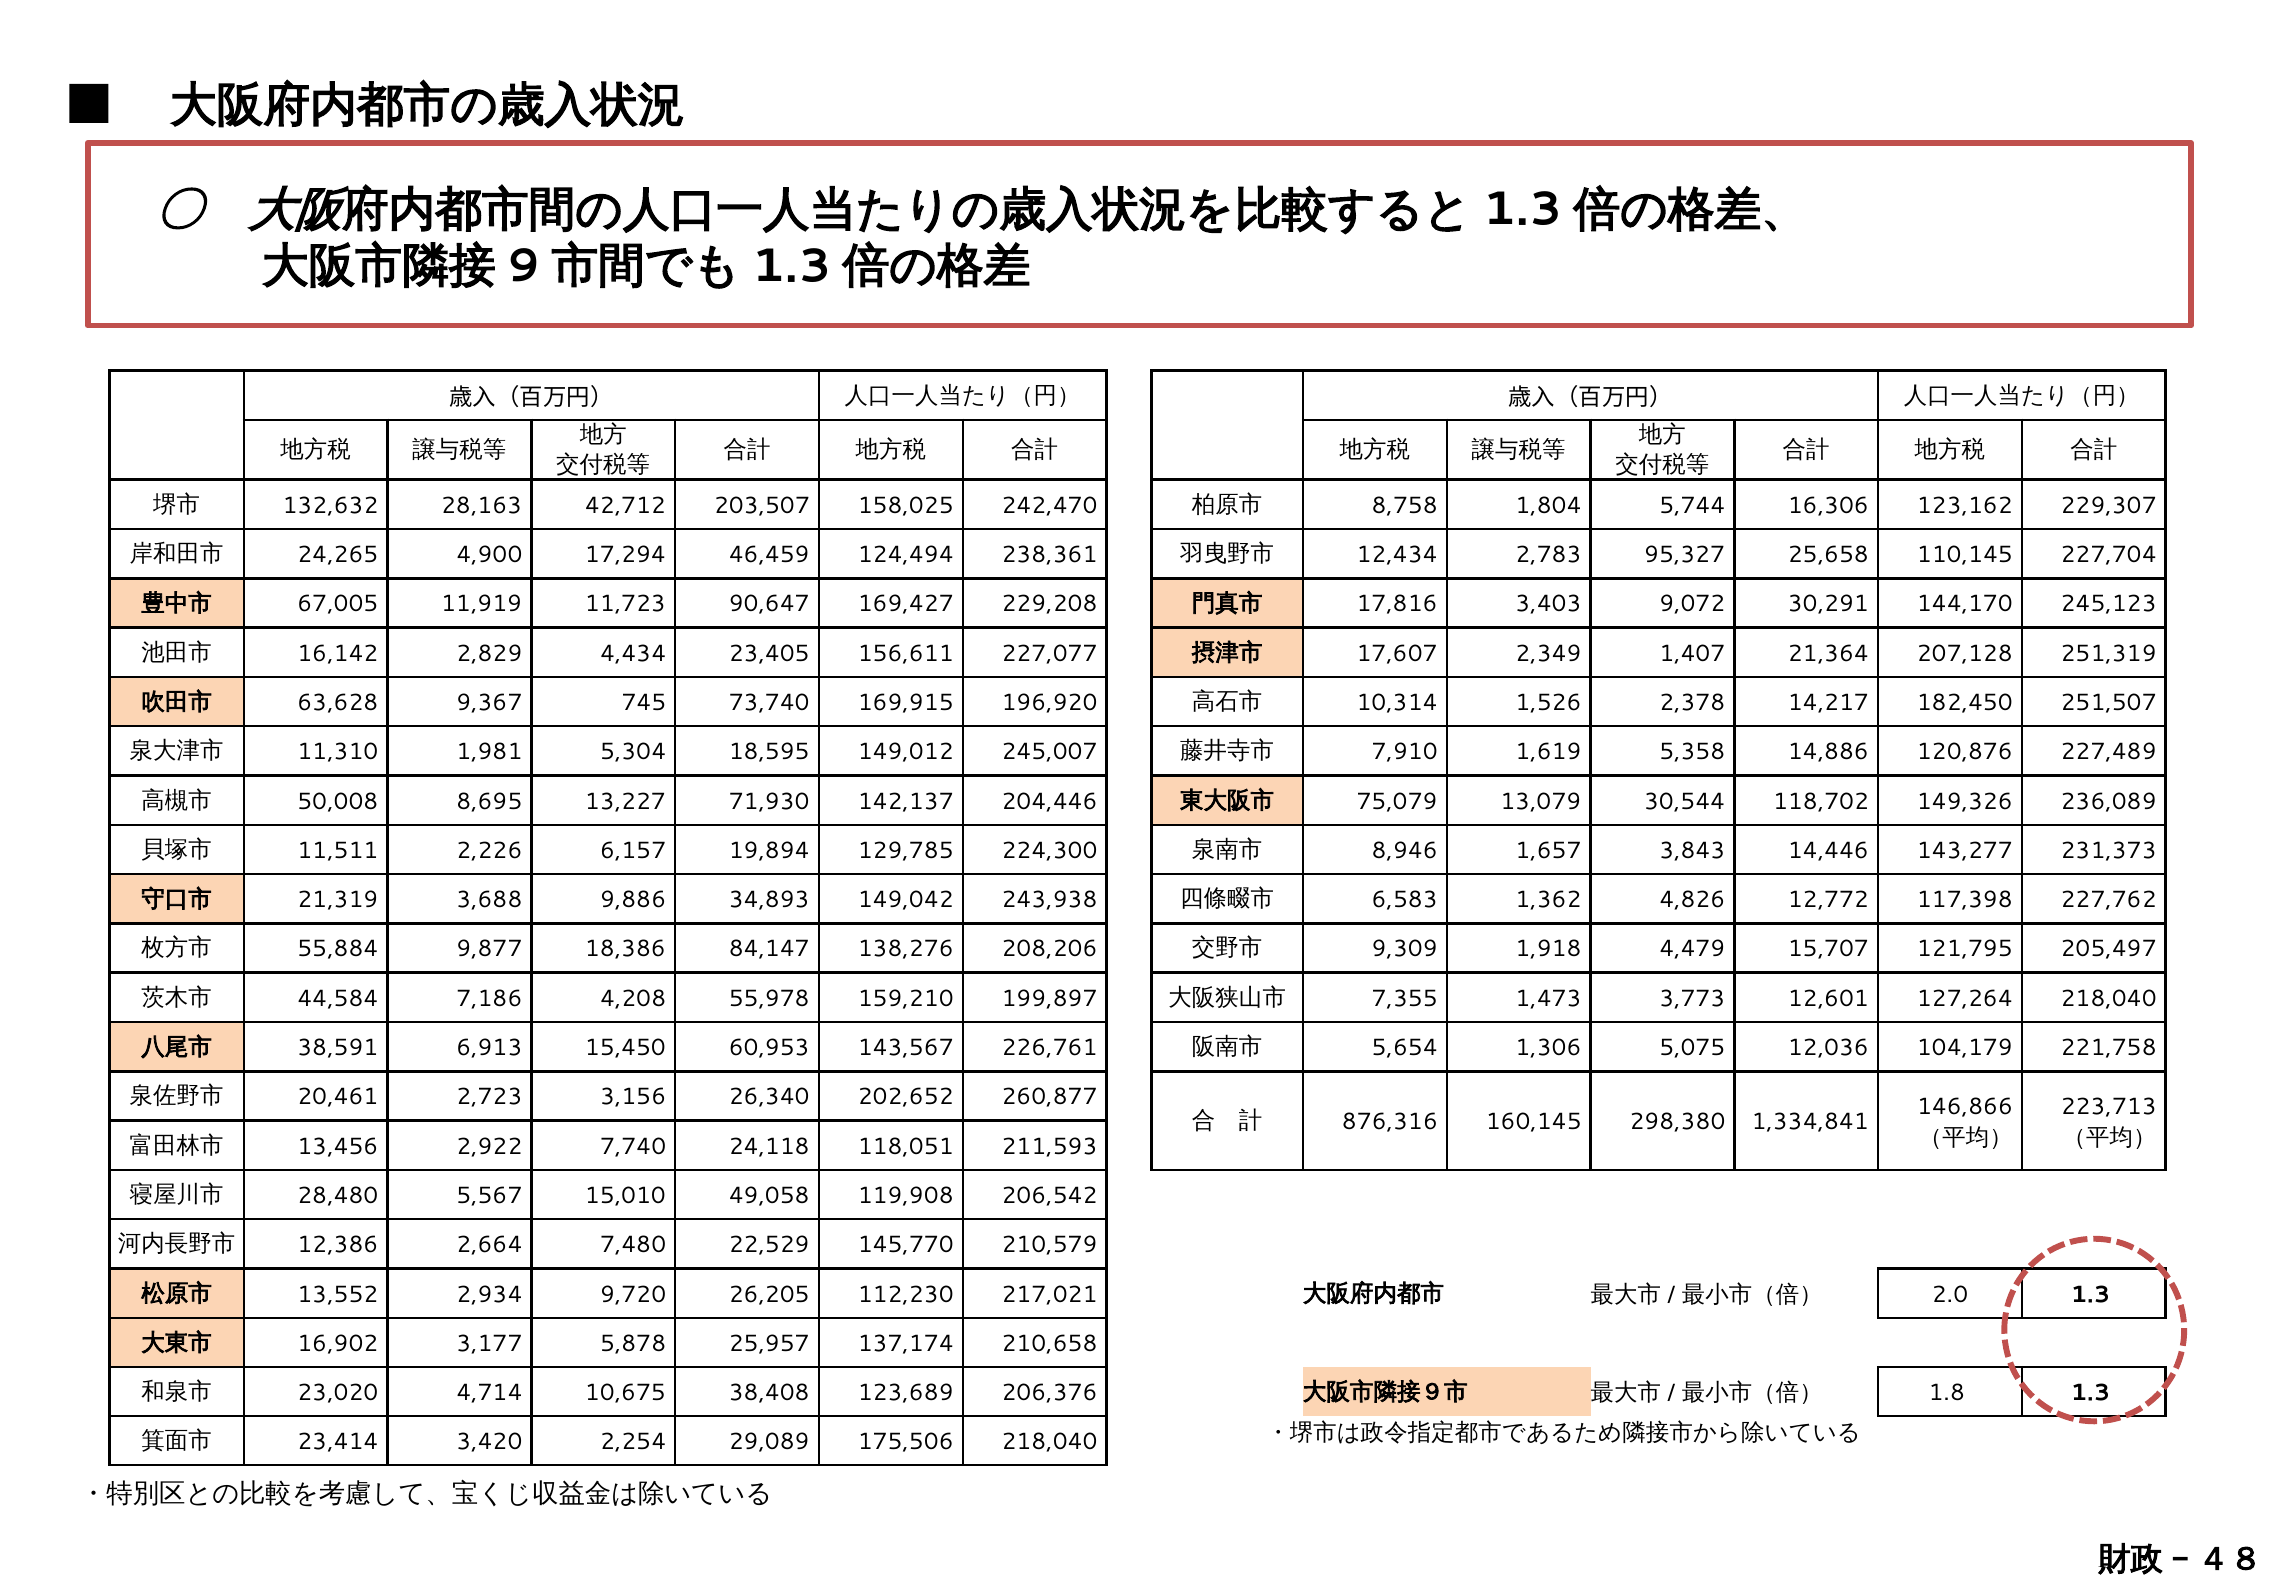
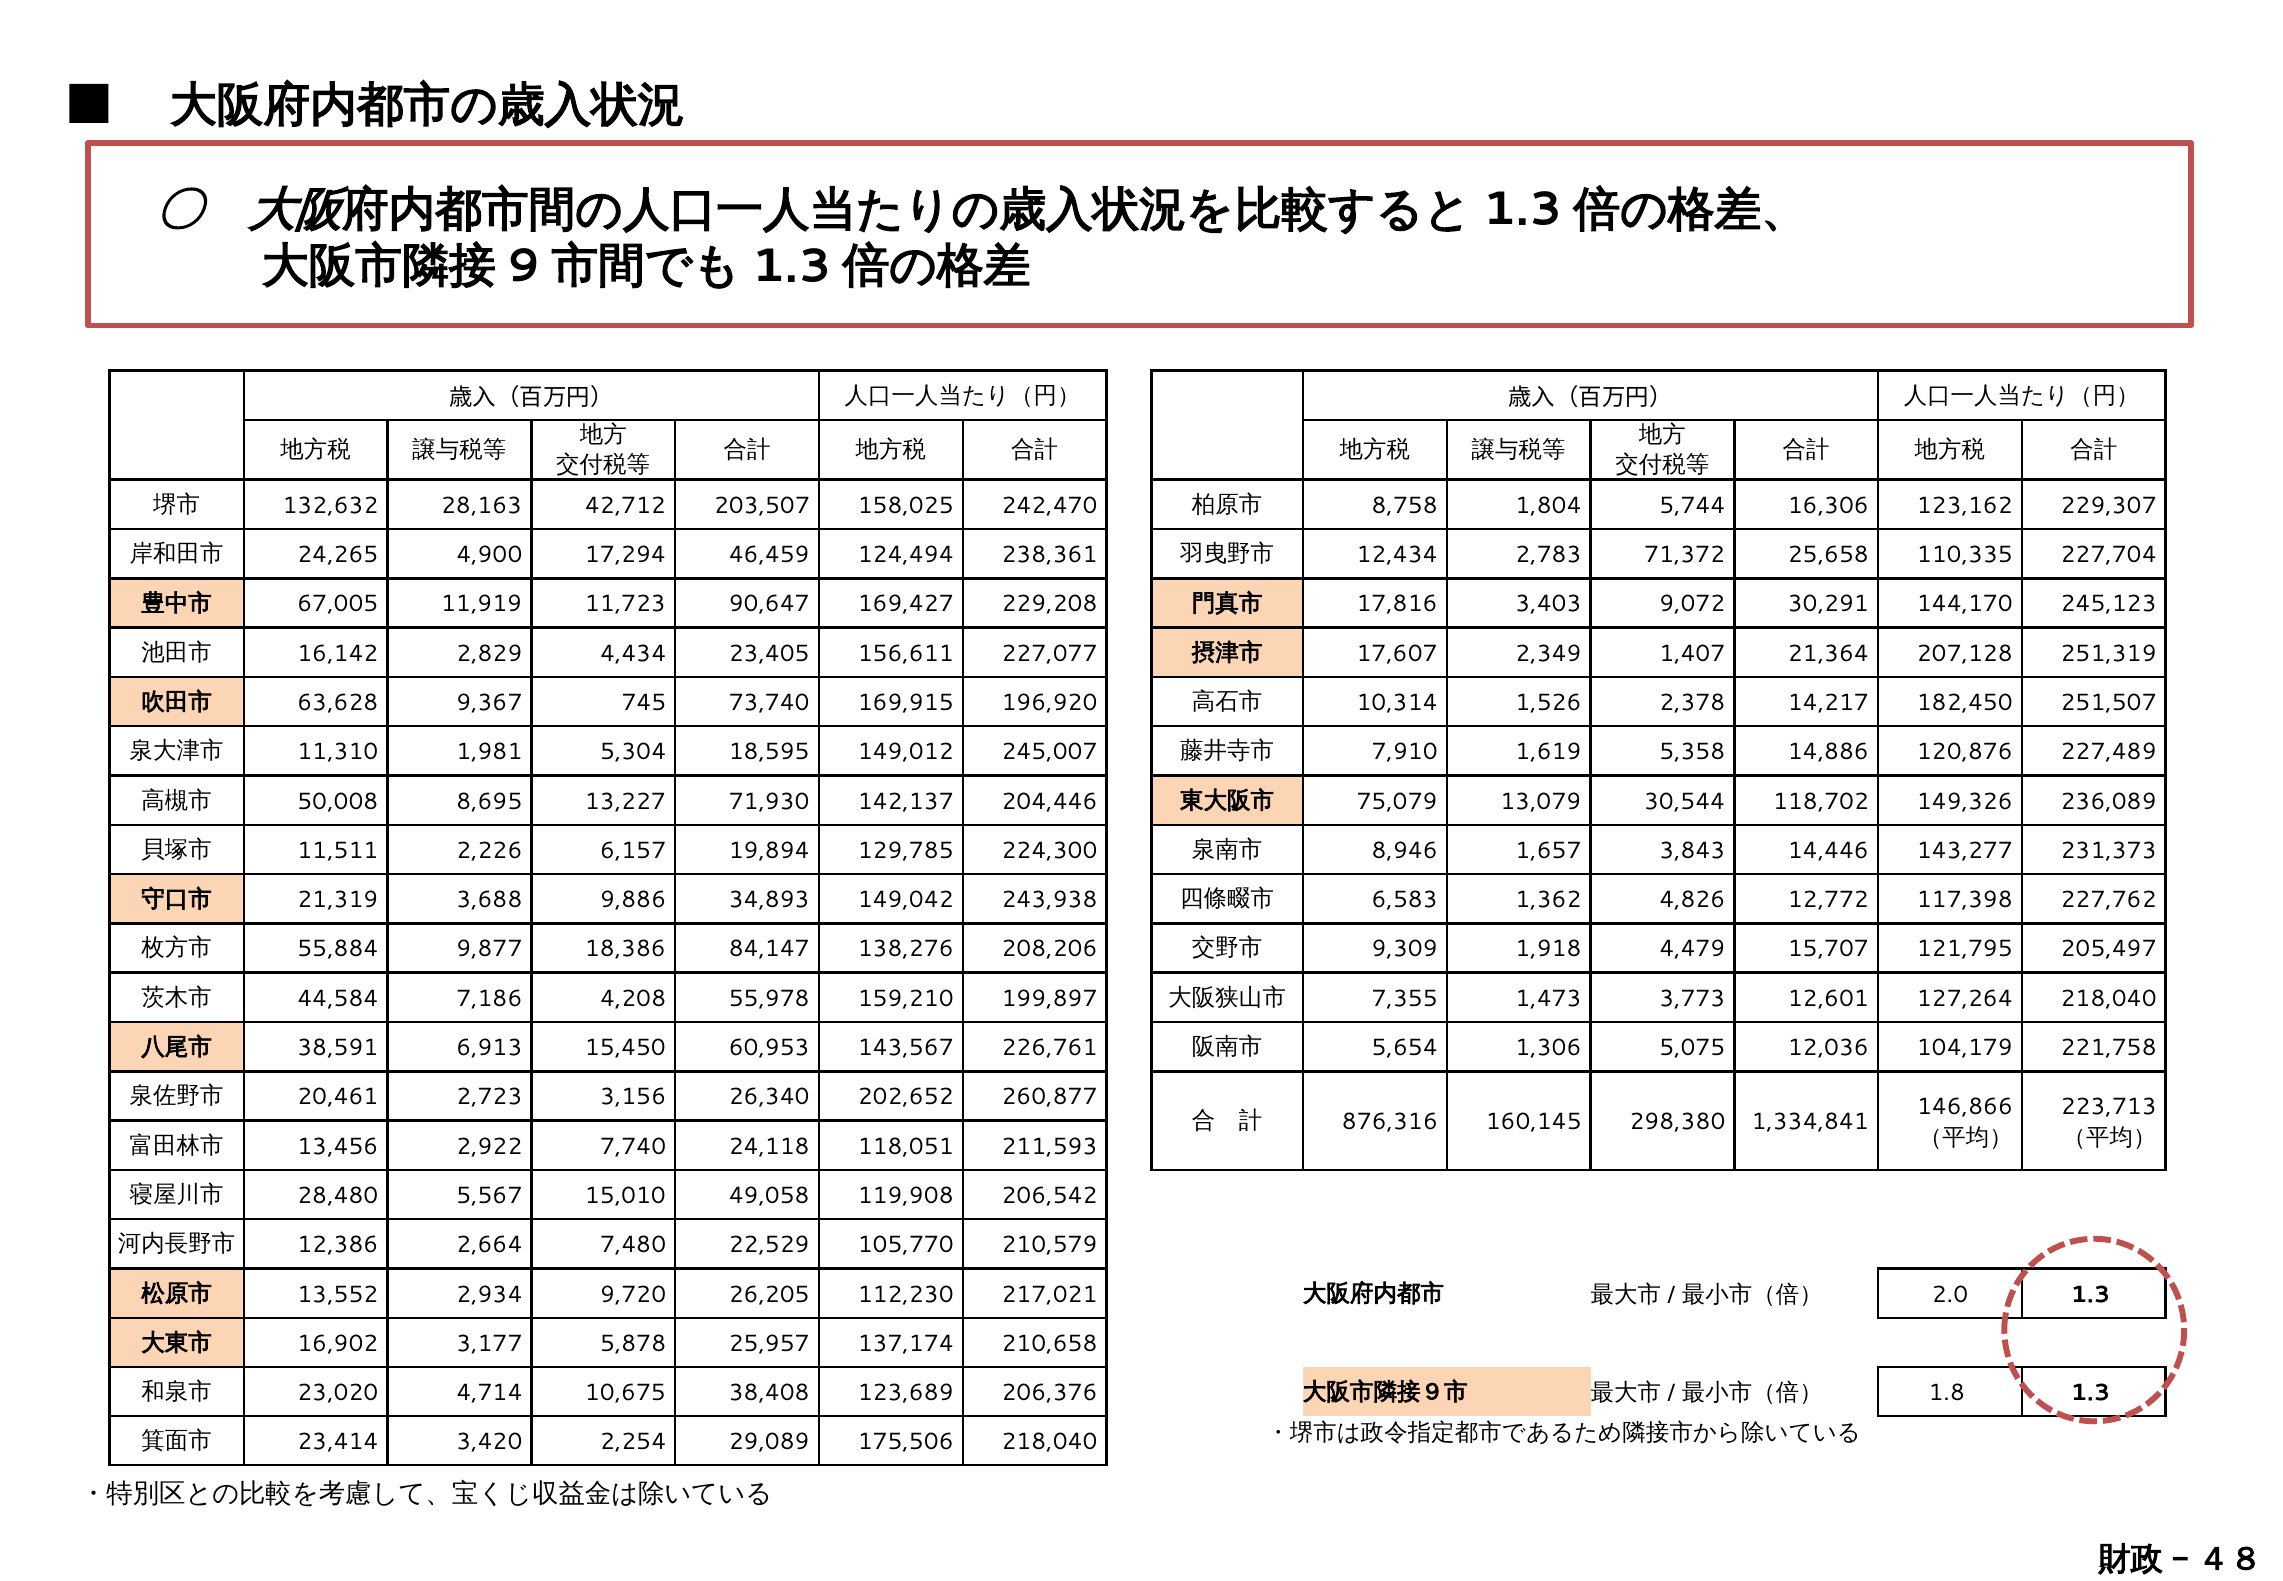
95,327: 95,327 -> 71,372 (1685, 555)
110,145: 110,145 -> 110,335 (1965, 555)
145,770: 145,770 -> 105,770 (906, 1245)
